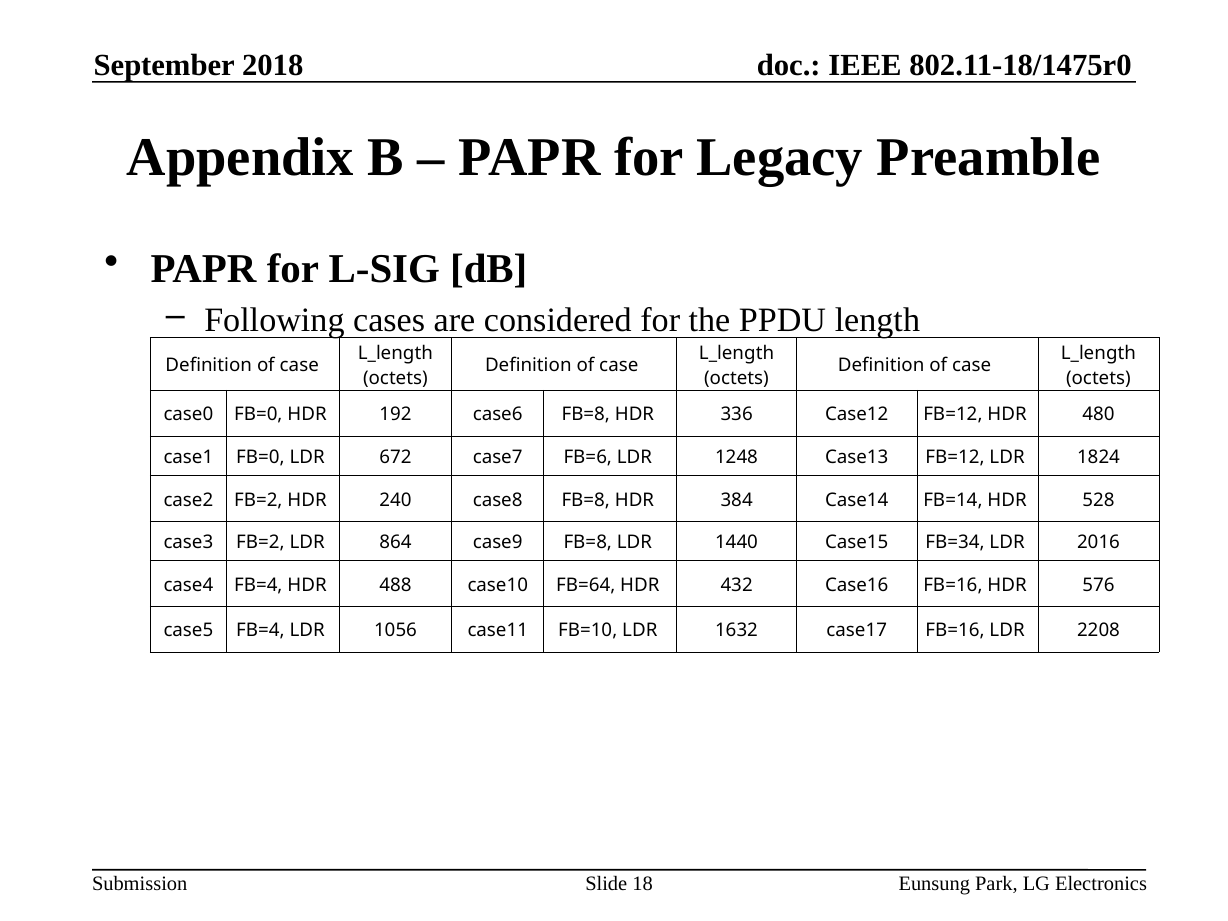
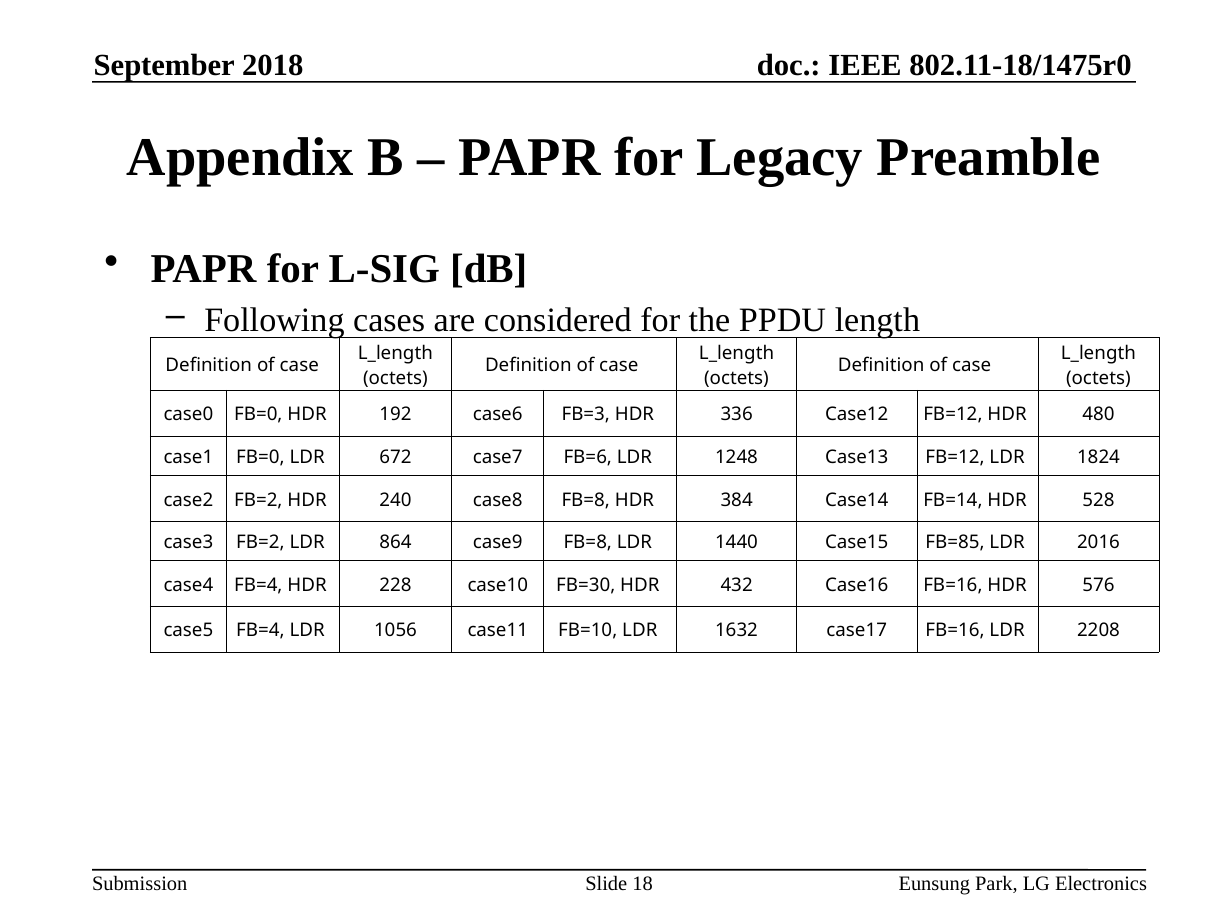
case6 FB=8: FB=8 -> FB=3 (586, 415)
FB=34: FB=34 -> FB=85 (955, 542)
488: 488 -> 228 (396, 585)
FB=64: FB=64 -> FB=30 (586, 585)
